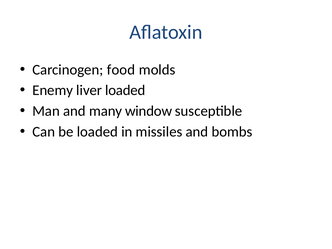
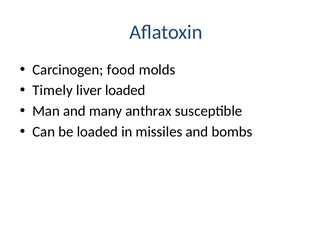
Enemy: Enemy -> Timely (53, 90)
window: window -> anthrax (149, 111)
